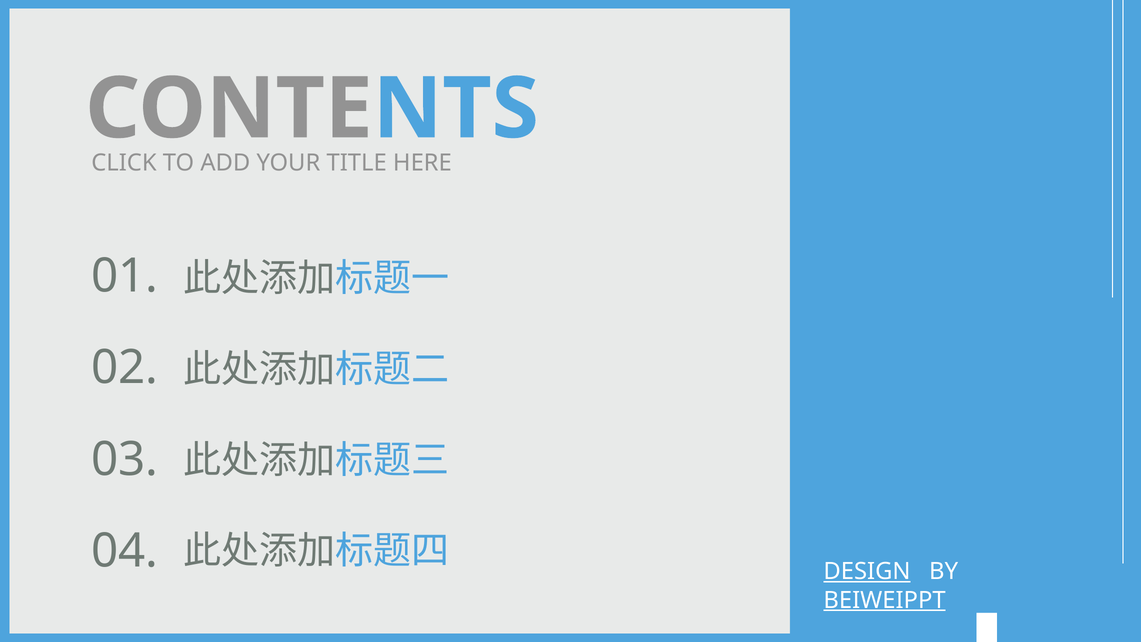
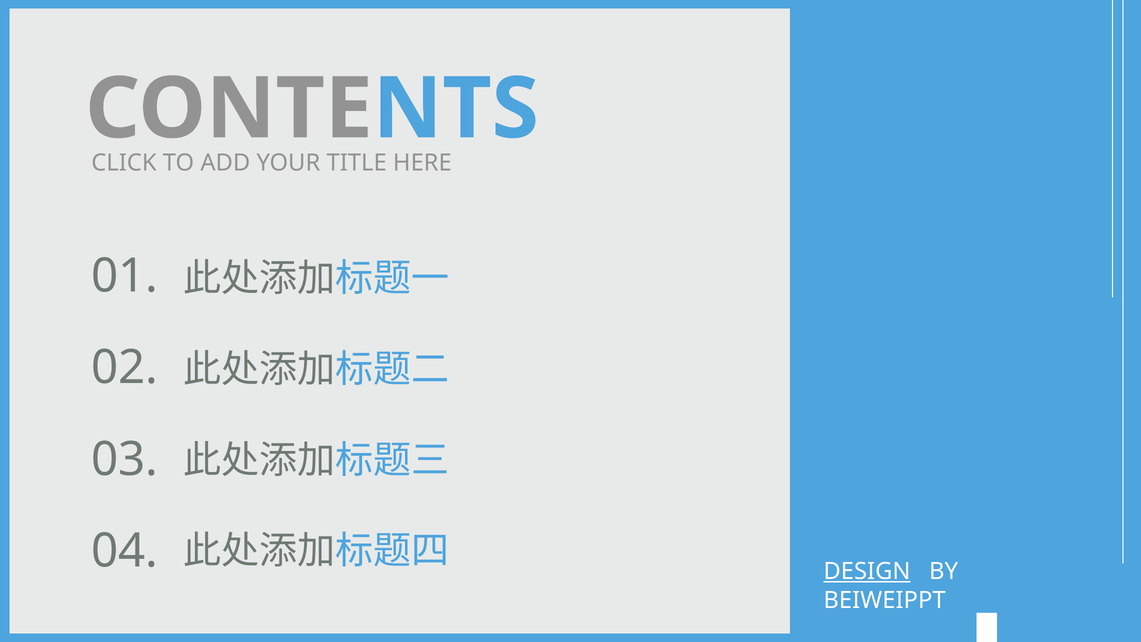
BEIWEIPPT underline: present -> none (885, 600)
